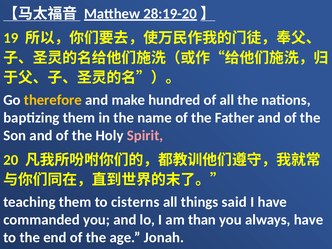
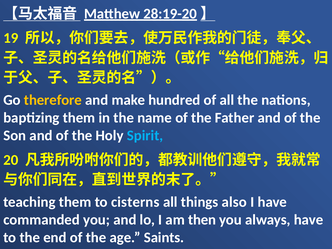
Spirit colour: pink -> light blue (145, 136)
said: said -> also (234, 202)
than: than -> then (202, 220)
Jonah: Jonah -> Saints (164, 238)
